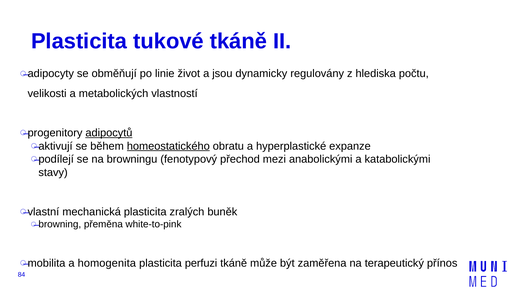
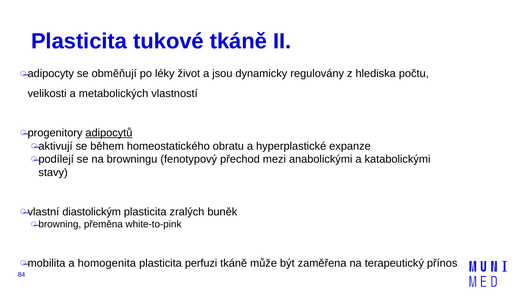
linie: linie -> léky (165, 74)
homeostatického underline: present -> none (168, 146)
mechanická: mechanická -> diastolickým (92, 212)
